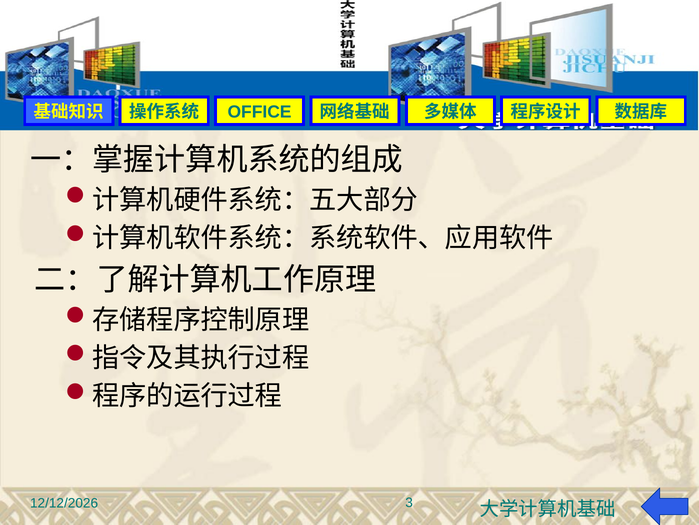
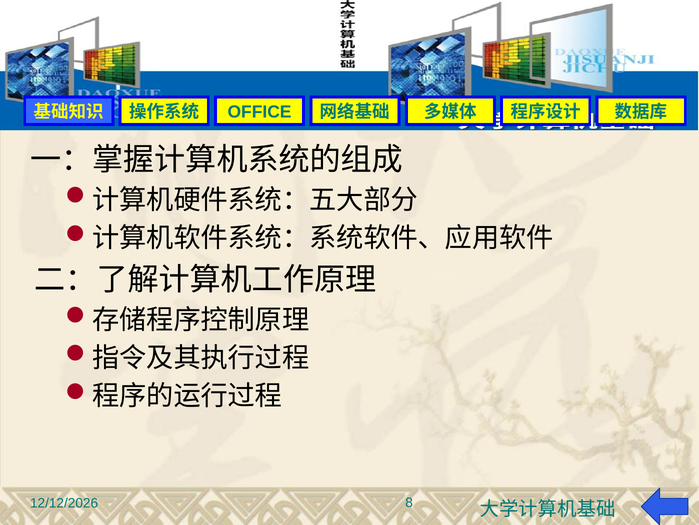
3: 3 -> 8 (409, 502)
